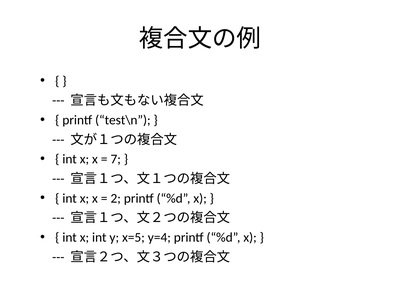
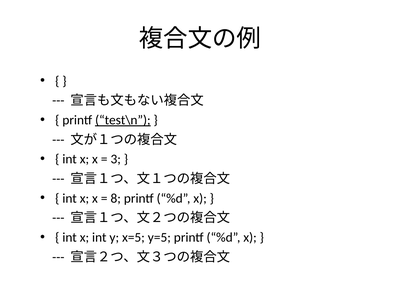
test\n underline: none -> present (123, 120)
7: 7 -> 3 (116, 159)
2: 2 -> 8 (116, 198)
y=4: y=4 -> y=5 (159, 237)
